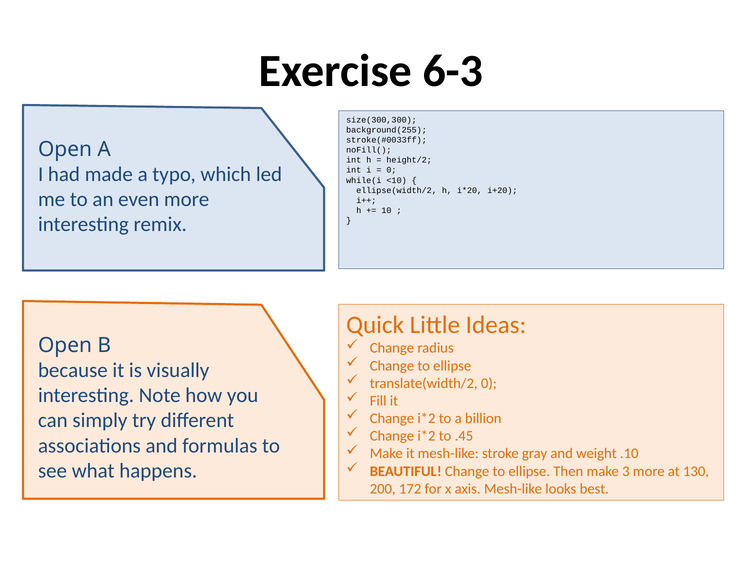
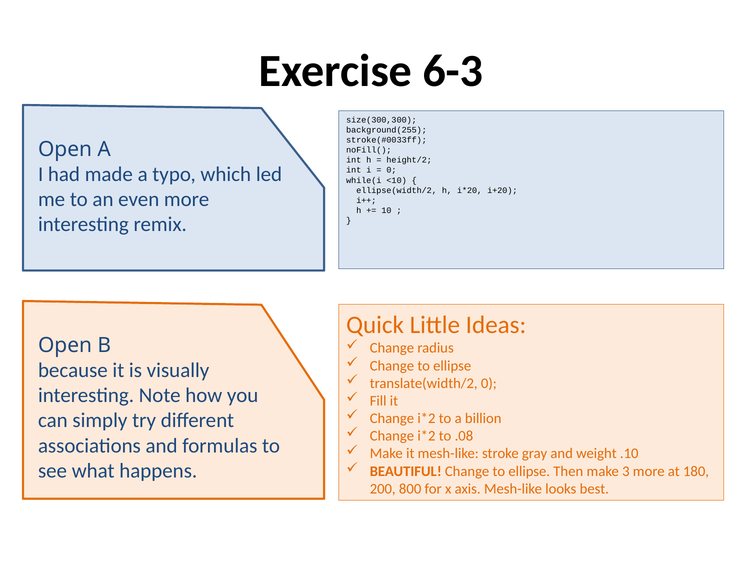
.45: .45 -> .08 (464, 436)
130: 130 -> 180 (696, 471)
172: 172 -> 800 (410, 489)
